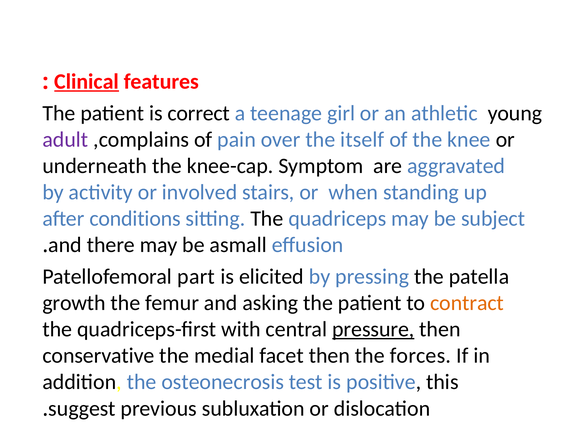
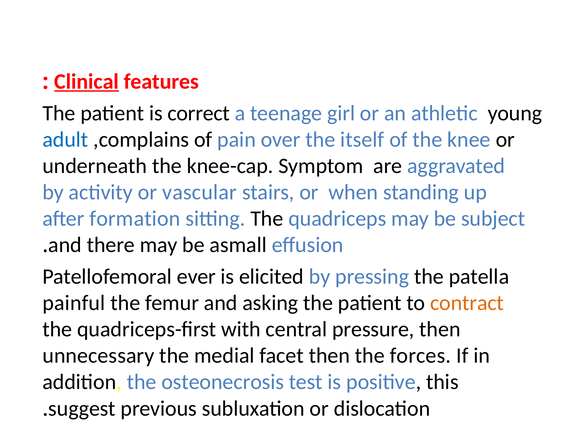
adult colour: purple -> blue (65, 140)
involved: involved -> vascular (199, 192)
conditions: conditions -> formation (135, 219)
part: part -> ever (196, 276)
growth: growth -> painful (74, 303)
pressure underline: present -> none (373, 329)
conservative: conservative -> unnecessary (98, 356)
